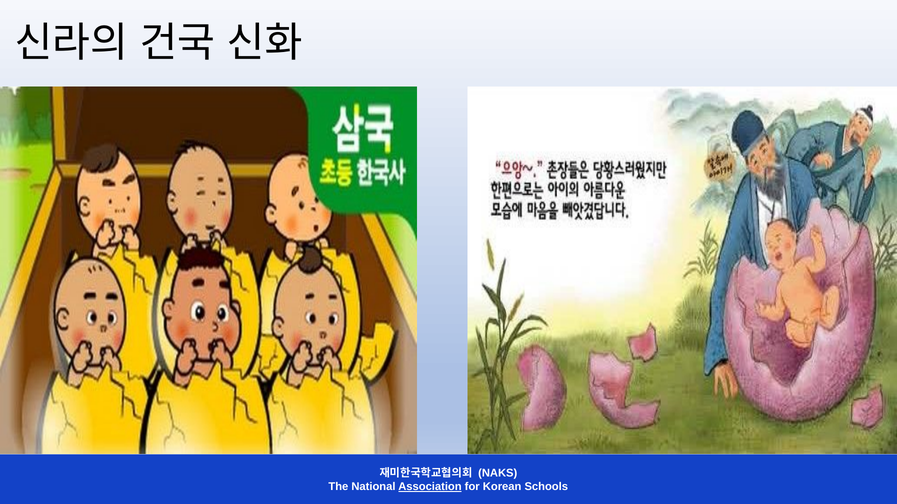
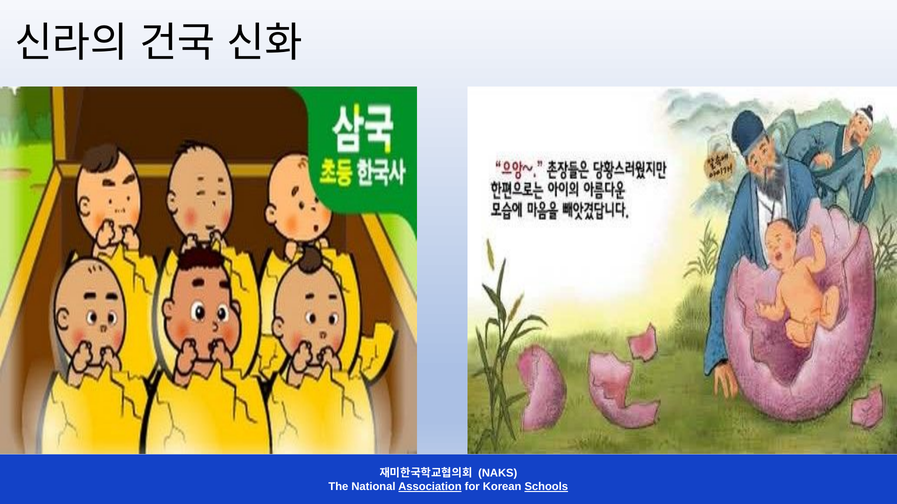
Schools underline: none -> present (546, 487)
